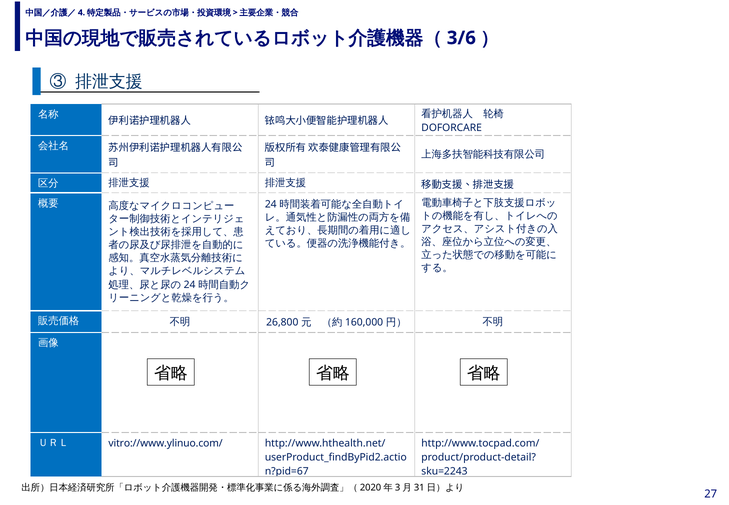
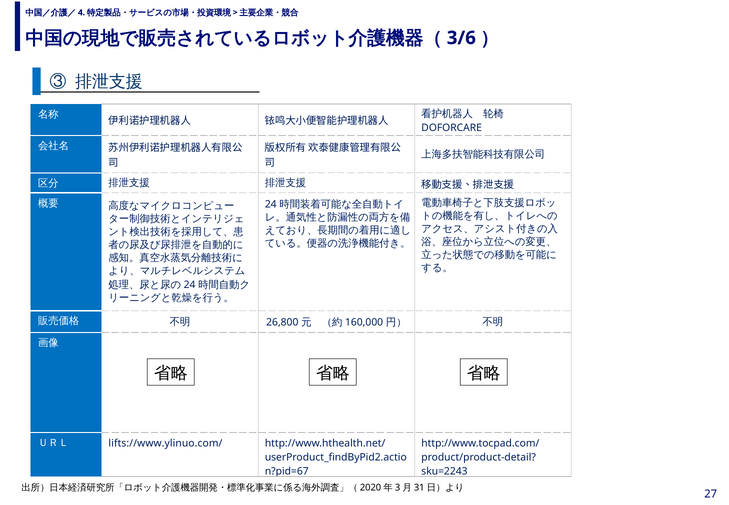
vitro://www.ylinuo.com/: vitro://www.ylinuo.com/ -> lifts://www.ylinuo.com/ (165, 443)
